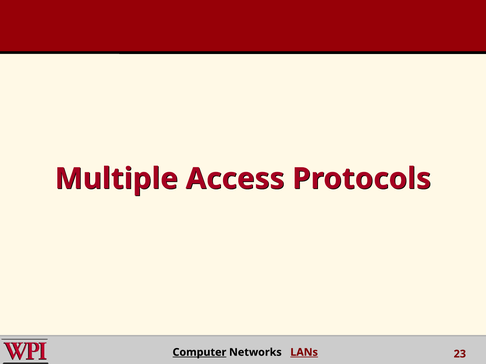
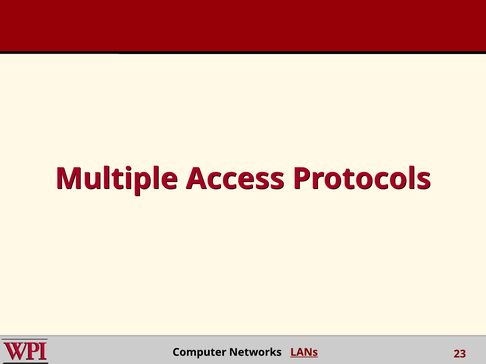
Computer underline: present -> none (199, 353)
